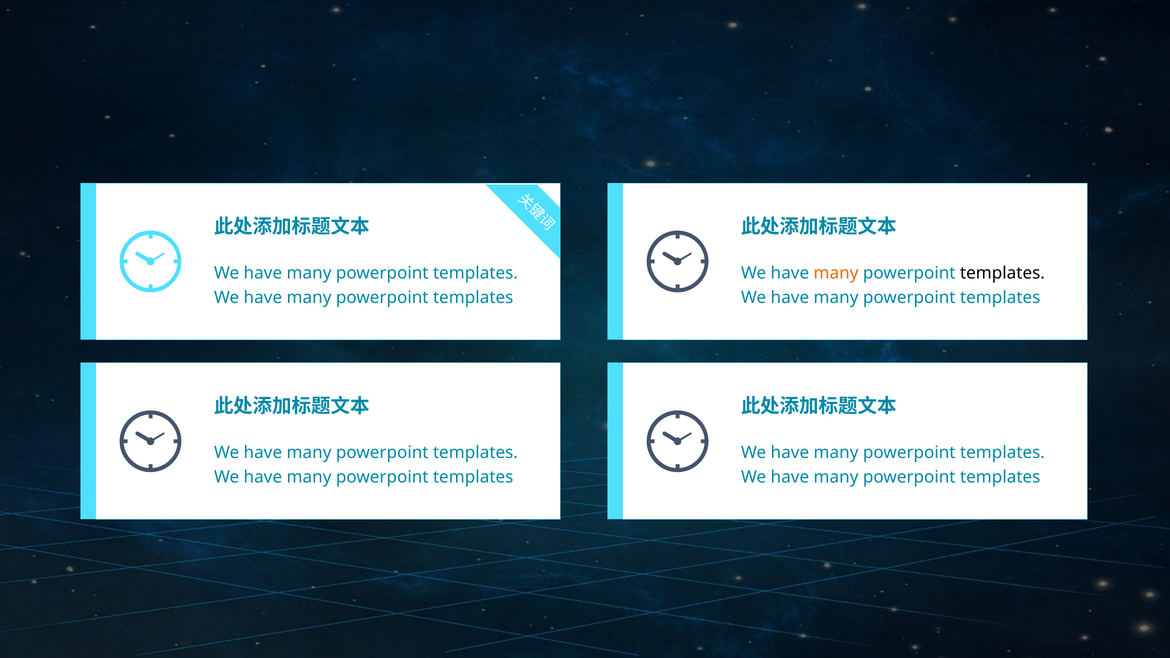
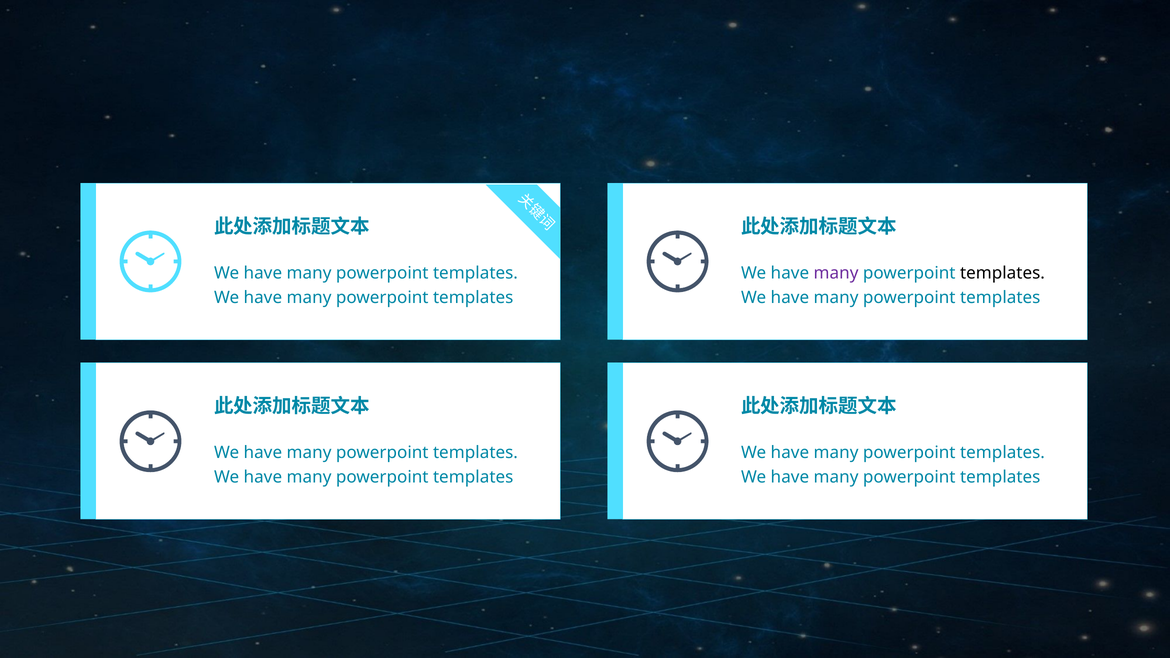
many colour: orange -> purple (836, 273)
